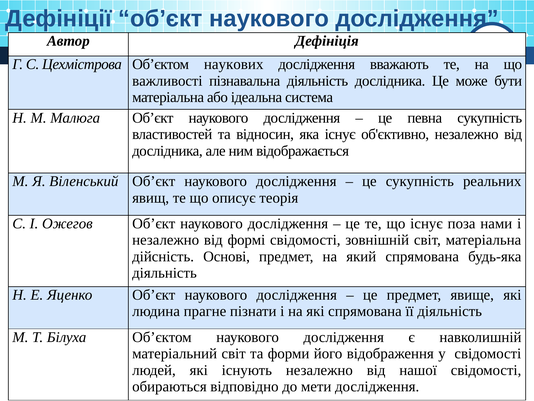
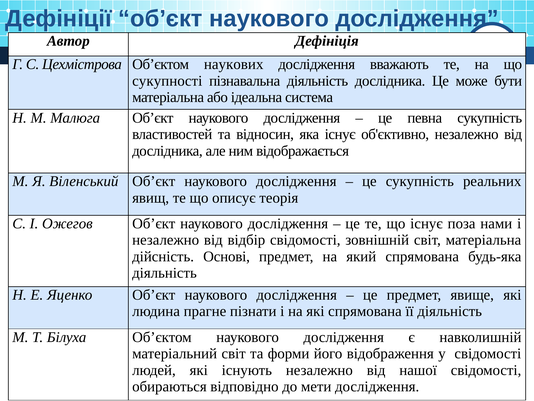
важливості: важливості -> сукупності (167, 81)
формі: формі -> відбір (246, 240)
